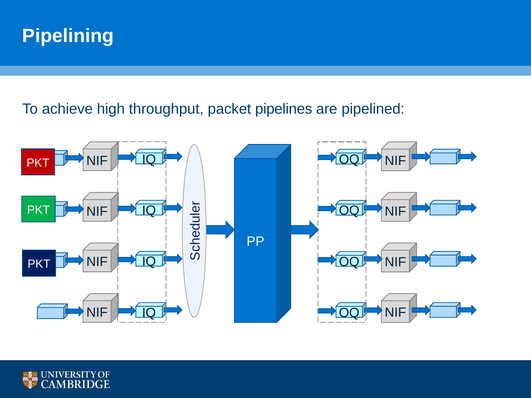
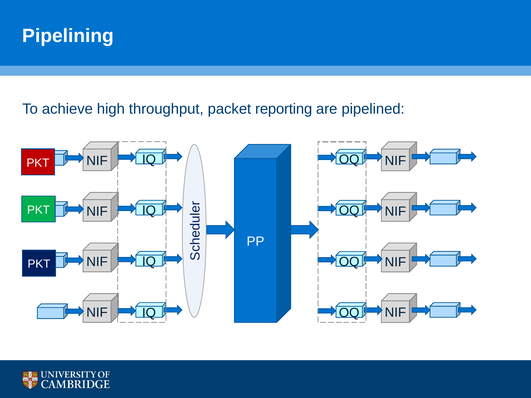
pipelines: pipelines -> reporting (284, 109)
